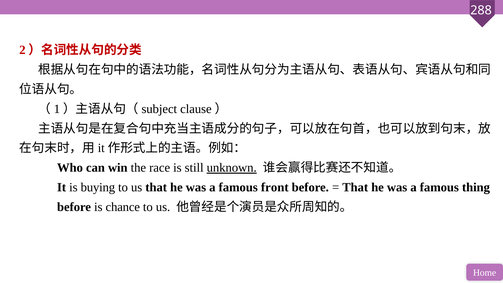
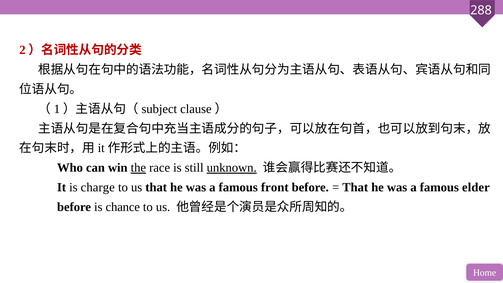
the underline: none -> present (138, 168)
buying: buying -> charge (98, 187)
thing: thing -> elder (476, 187)
